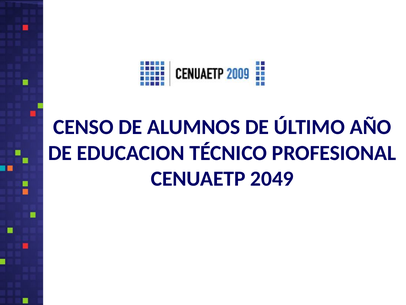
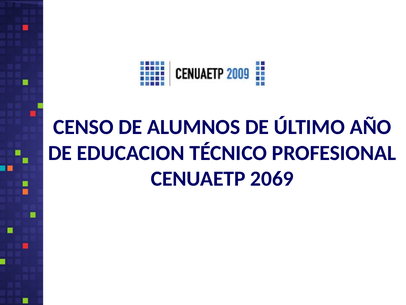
2049: 2049 -> 2069 (272, 178)
